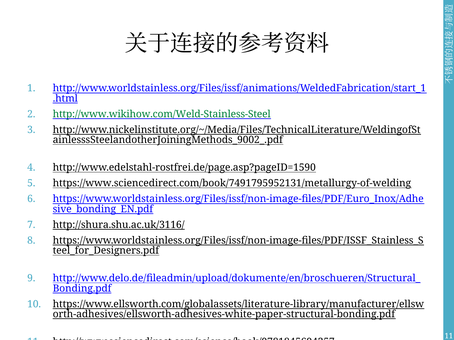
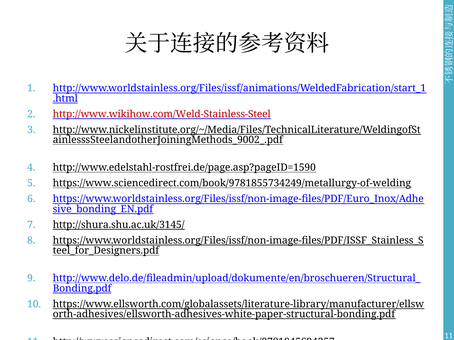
http://www.wikihow.com/Weld-Stainless-Steel colour: green -> red (162, 114)
https://www.sciencedirect.com/book/7491795952131/metallurgy-of-welding: https://www.sciencedirect.com/book/7491795952131/metallurgy-of-welding -> https://www.sciencedirect.com/book/9781855734249/metallurgy-of-welding (232, 184)
http://shura.shu.ac.uk/3116/: http://shura.shu.ac.uk/3116/ -> http://shura.shu.ac.uk/3145/ (119, 225)
